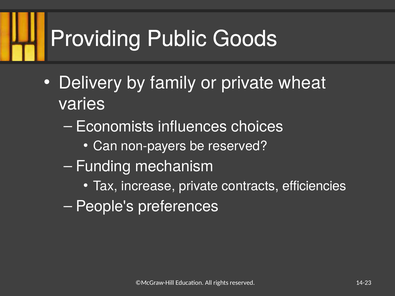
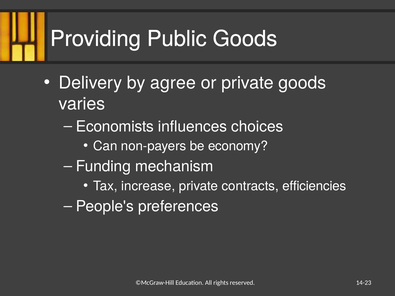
family: family -> agree (173, 83)
private wheat: wheat -> goods (302, 83)
be reserved: reserved -> economy (238, 146)
